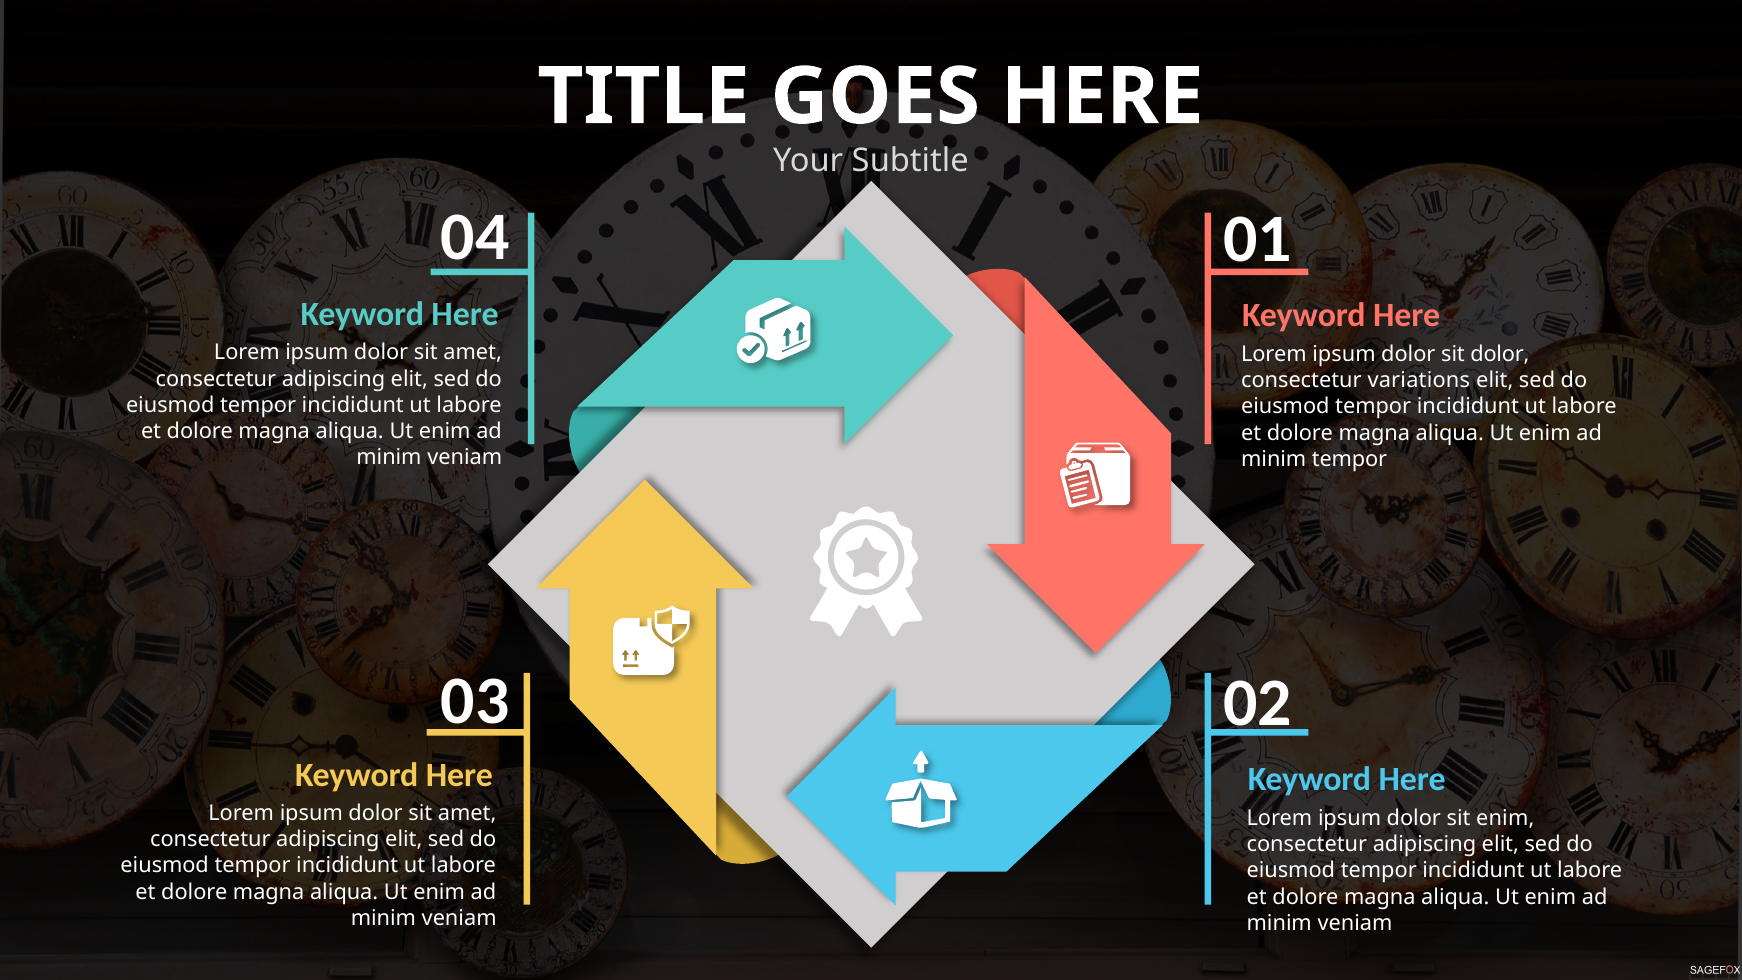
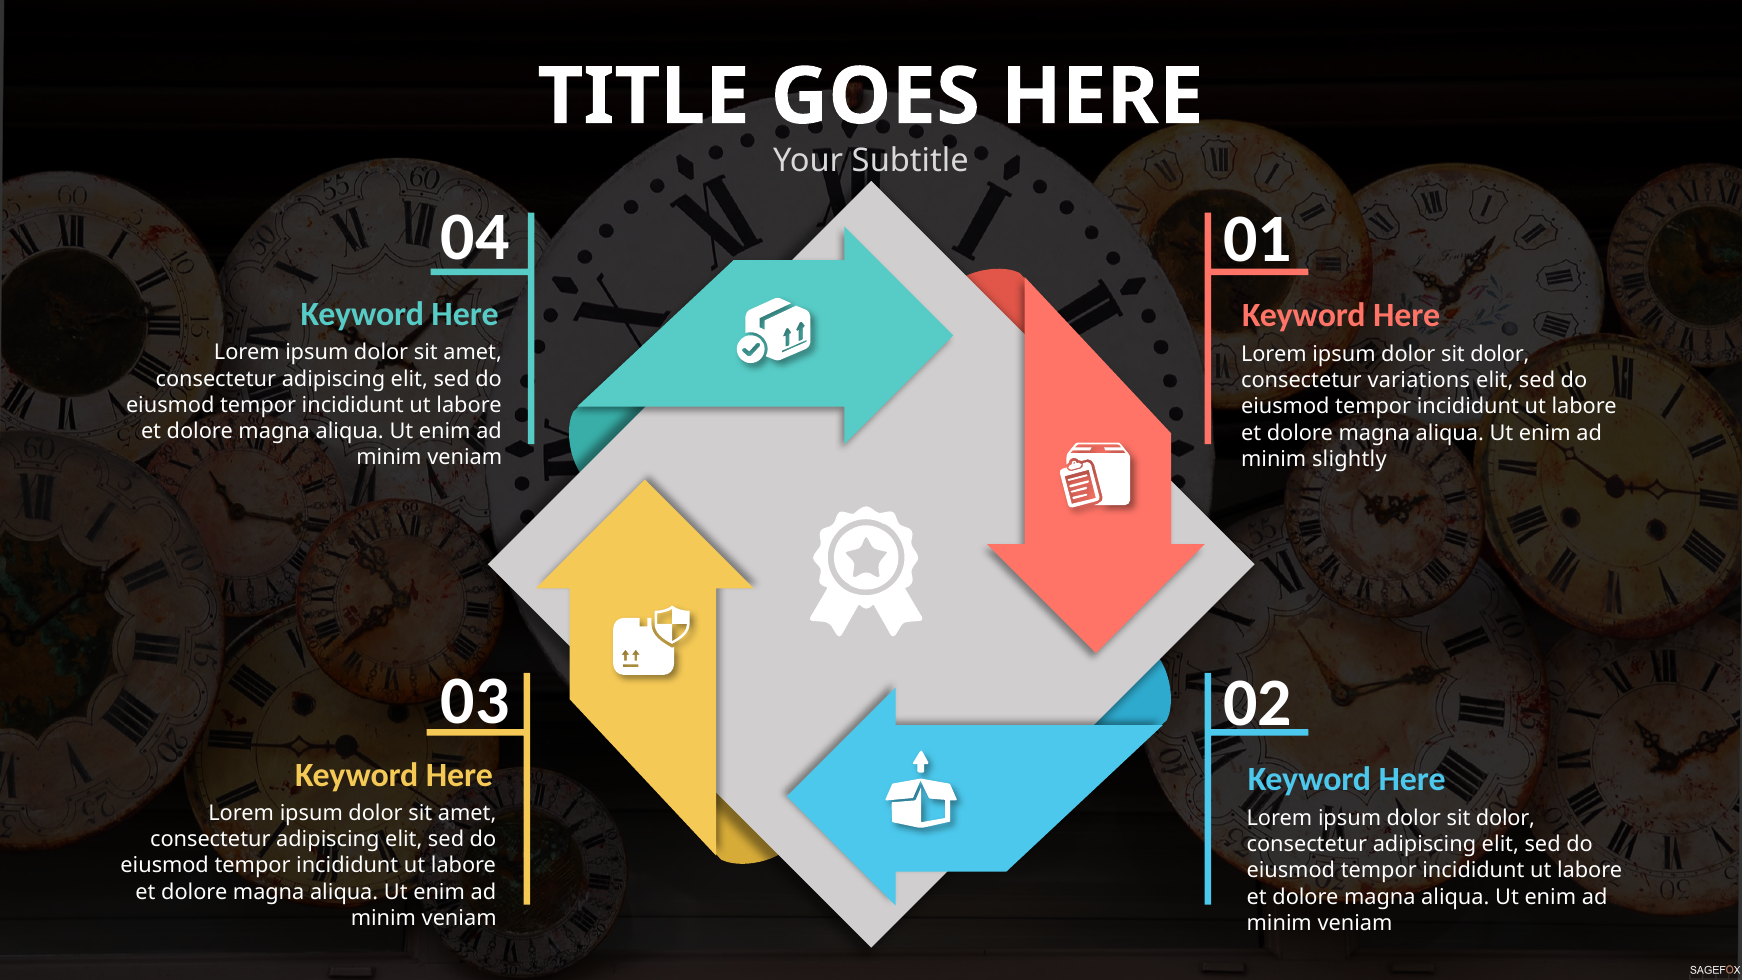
minim tempor: tempor -> slightly (1349, 459)
enim: enim -> dolor (1505, 818)
